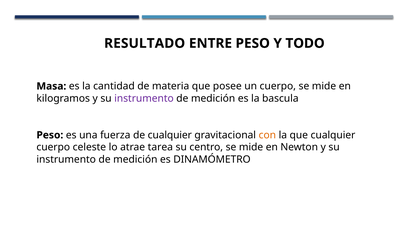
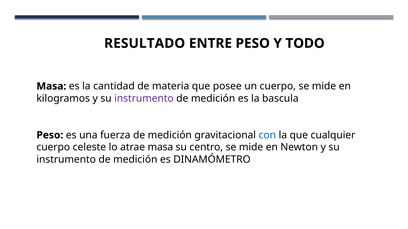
fuerza de cualquier: cualquier -> medición (170, 135)
con colour: orange -> blue (267, 135)
atrae tarea: tarea -> masa (160, 148)
